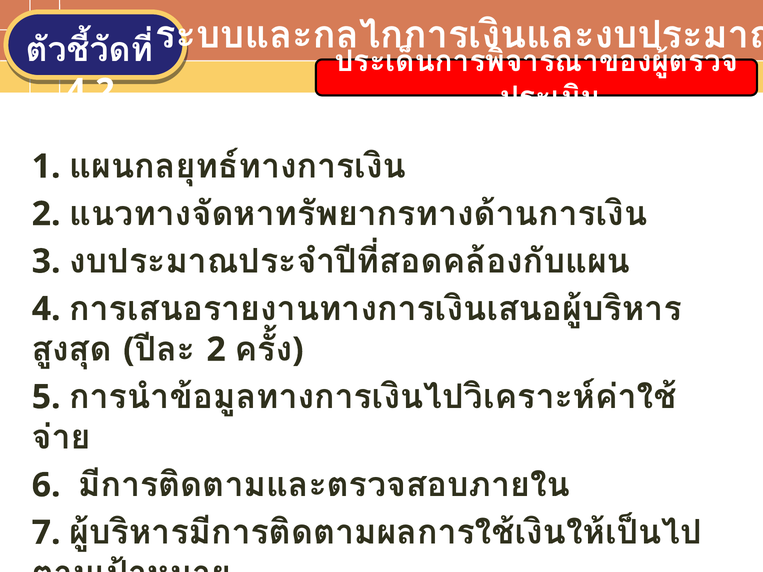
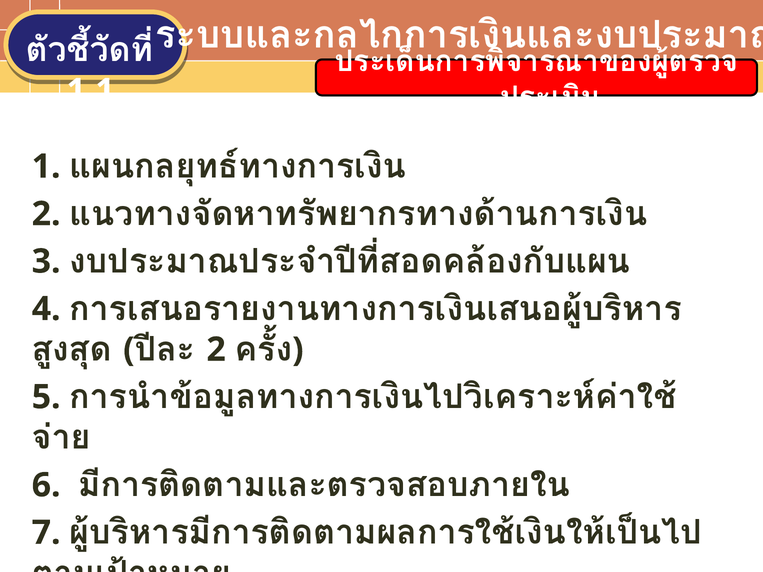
4.2: 4.2 -> 1.1 (91, 91)
